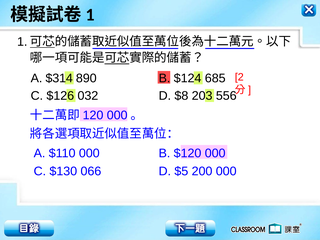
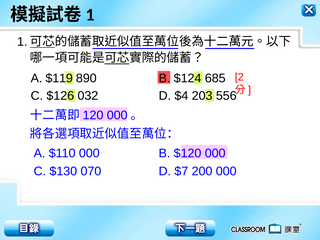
$314: $314 -> $119 (59, 78)
$8: $8 -> $4 (181, 96)
066: 066 -> 070 (91, 171)
$5: $5 -> $7 (181, 171)
